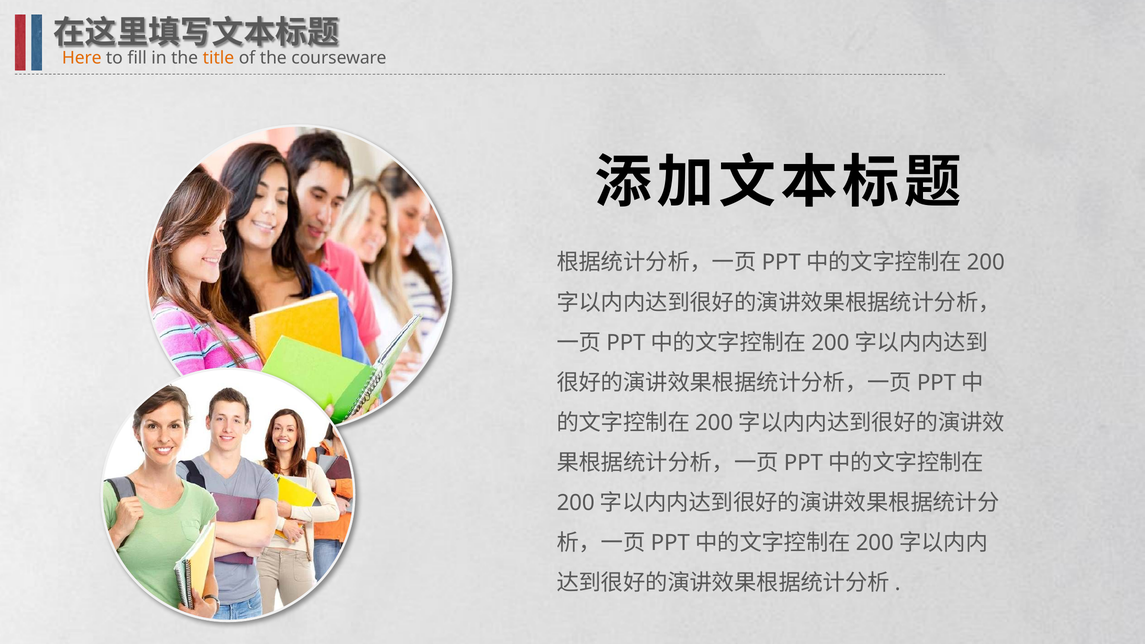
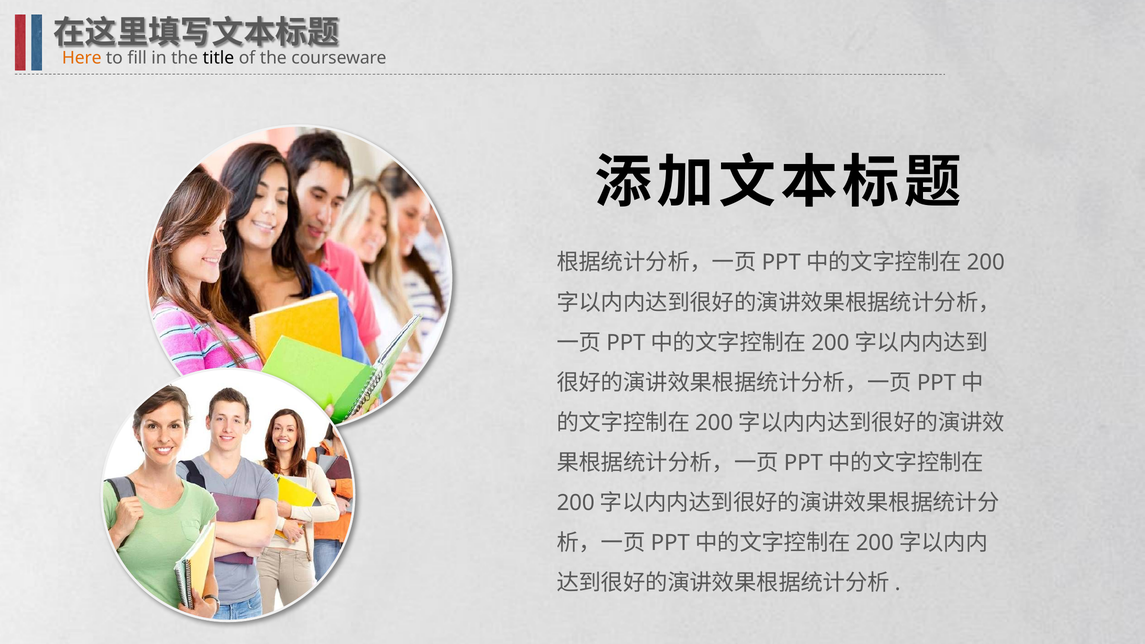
title colour: orange -> black (218, 58)
